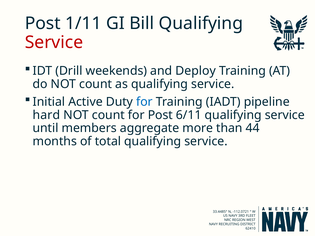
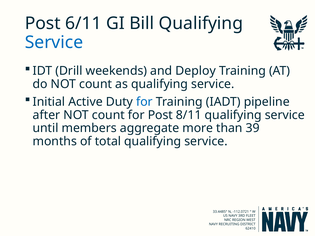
1/11: 1/11 -> 6/11 (83, 23)
Service colour: red -> blue (54, 42)
hard: hard -> after (46, 115)
6/11: 6/11 -> 8/11 (189, 115)
44: 44 -> 39 (253, 128)
